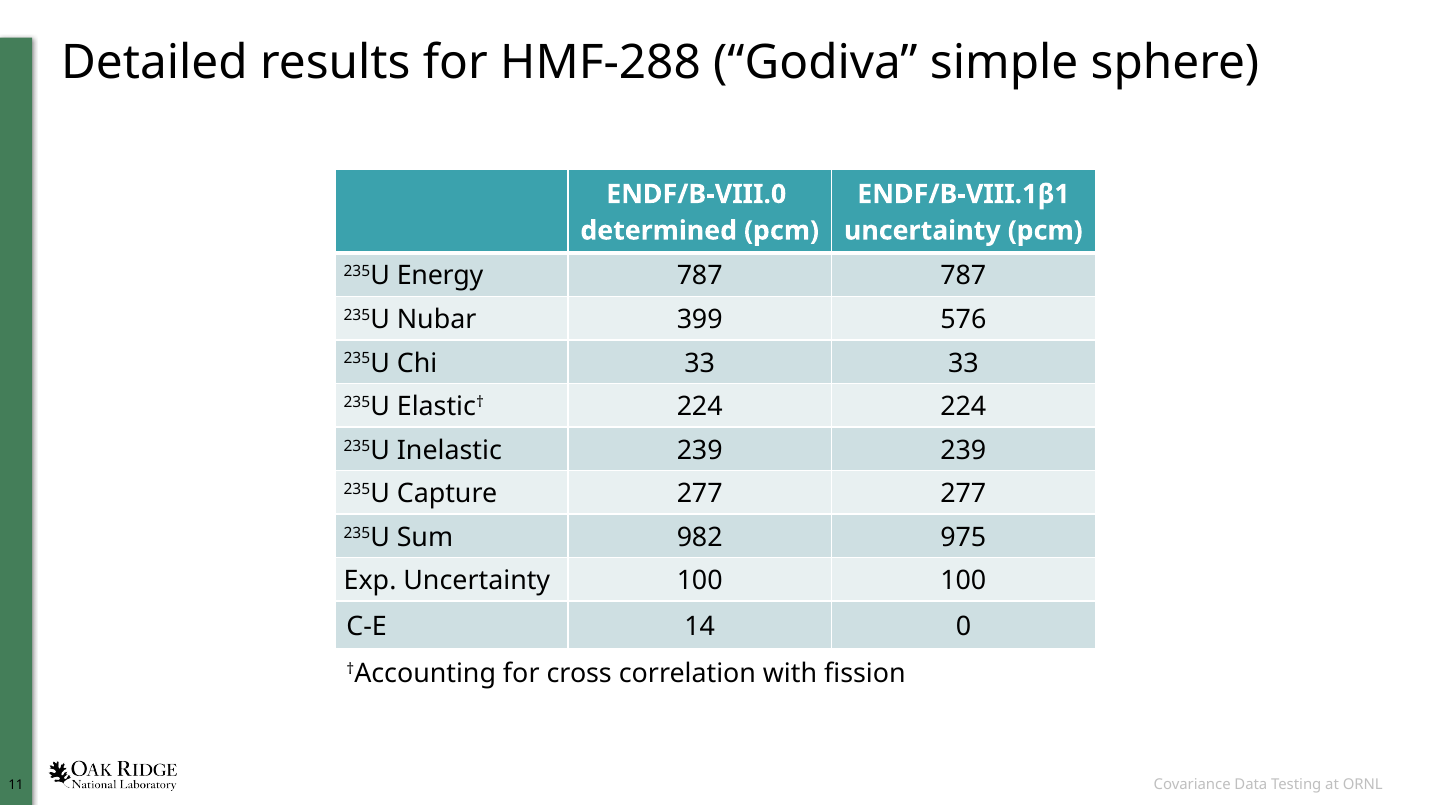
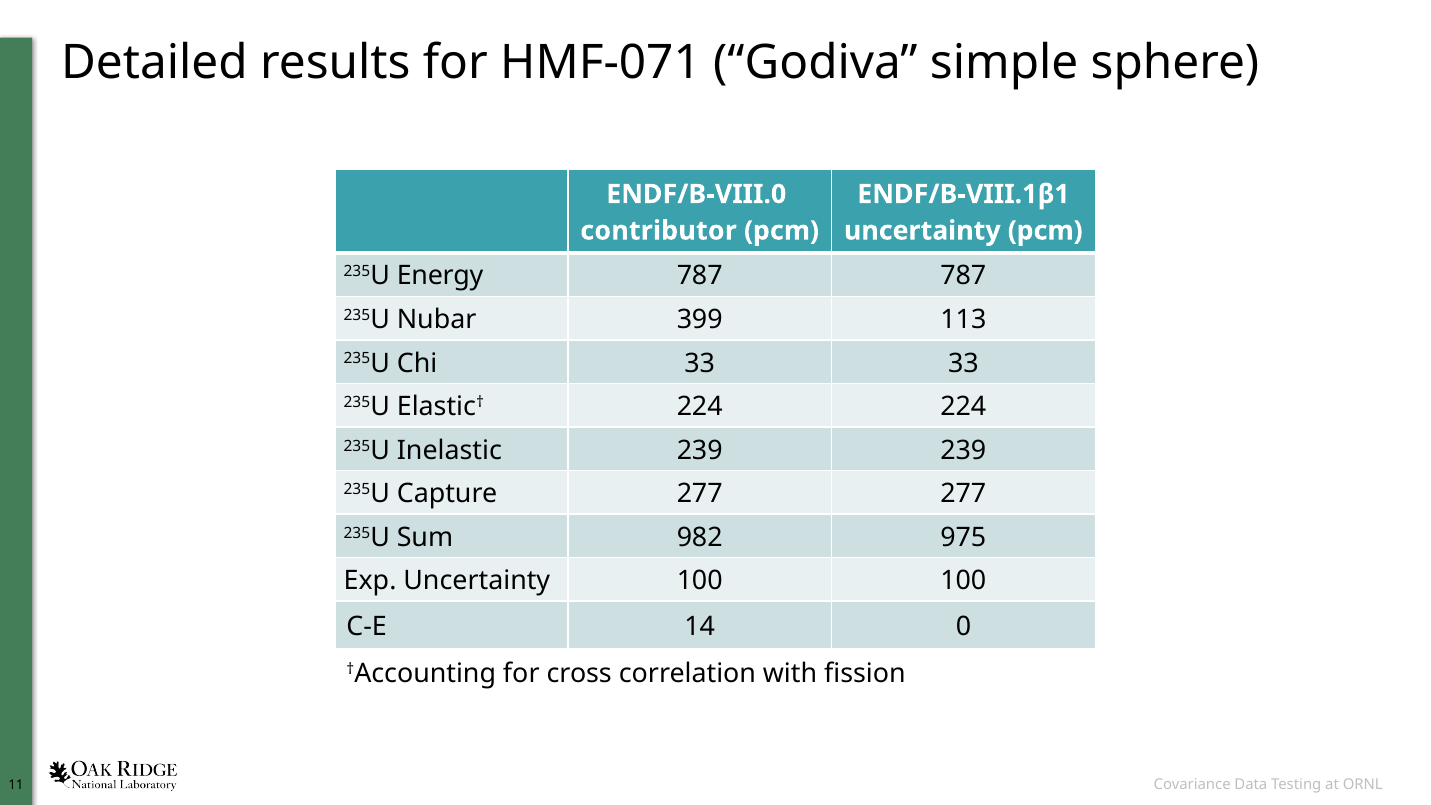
HMF-288: HMF-288 -> HMF-071 (600, 63)
determined: determined -> contributor (659, 231)
576: 576 -> 113 (963, 320)
